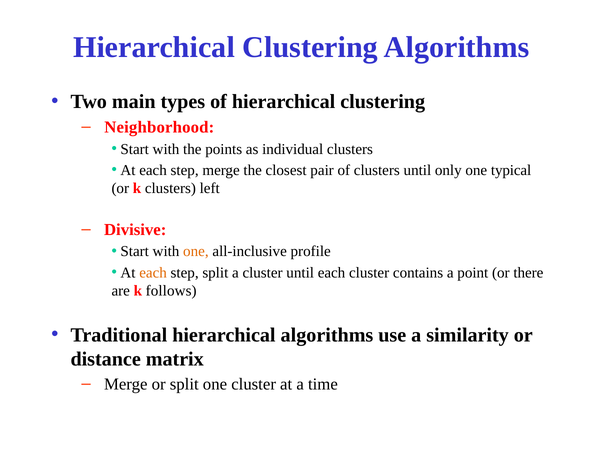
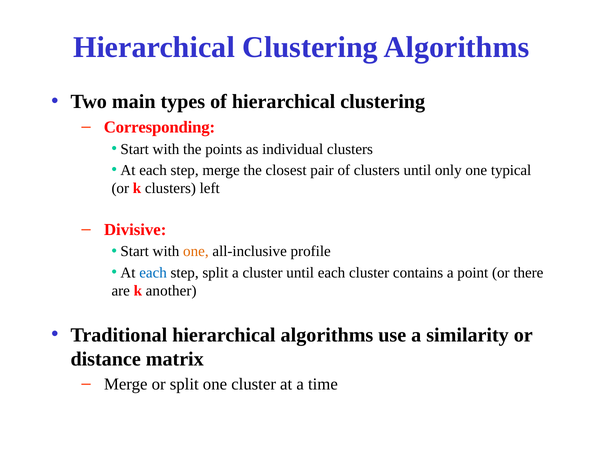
Neighborhood: Neighborhood -> Corresponding (159, 127)
each colour: orange -> blue (153, 273)
follows: follows -> another (171, 291)
